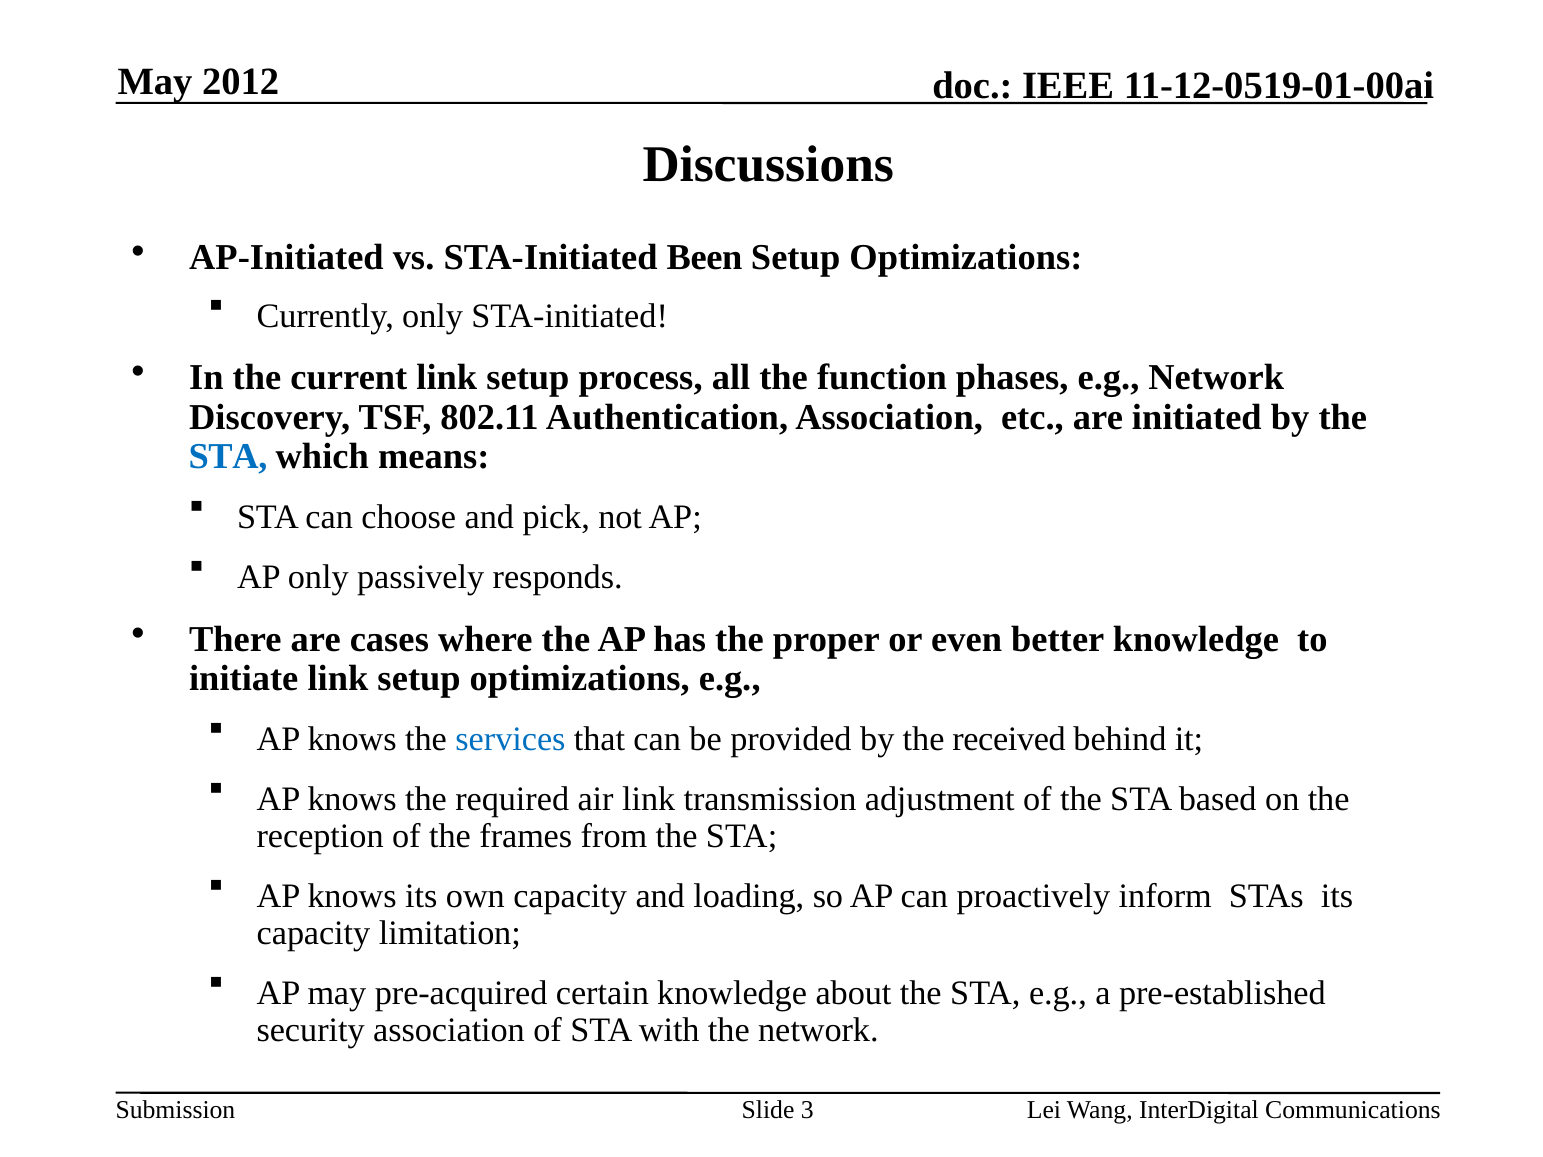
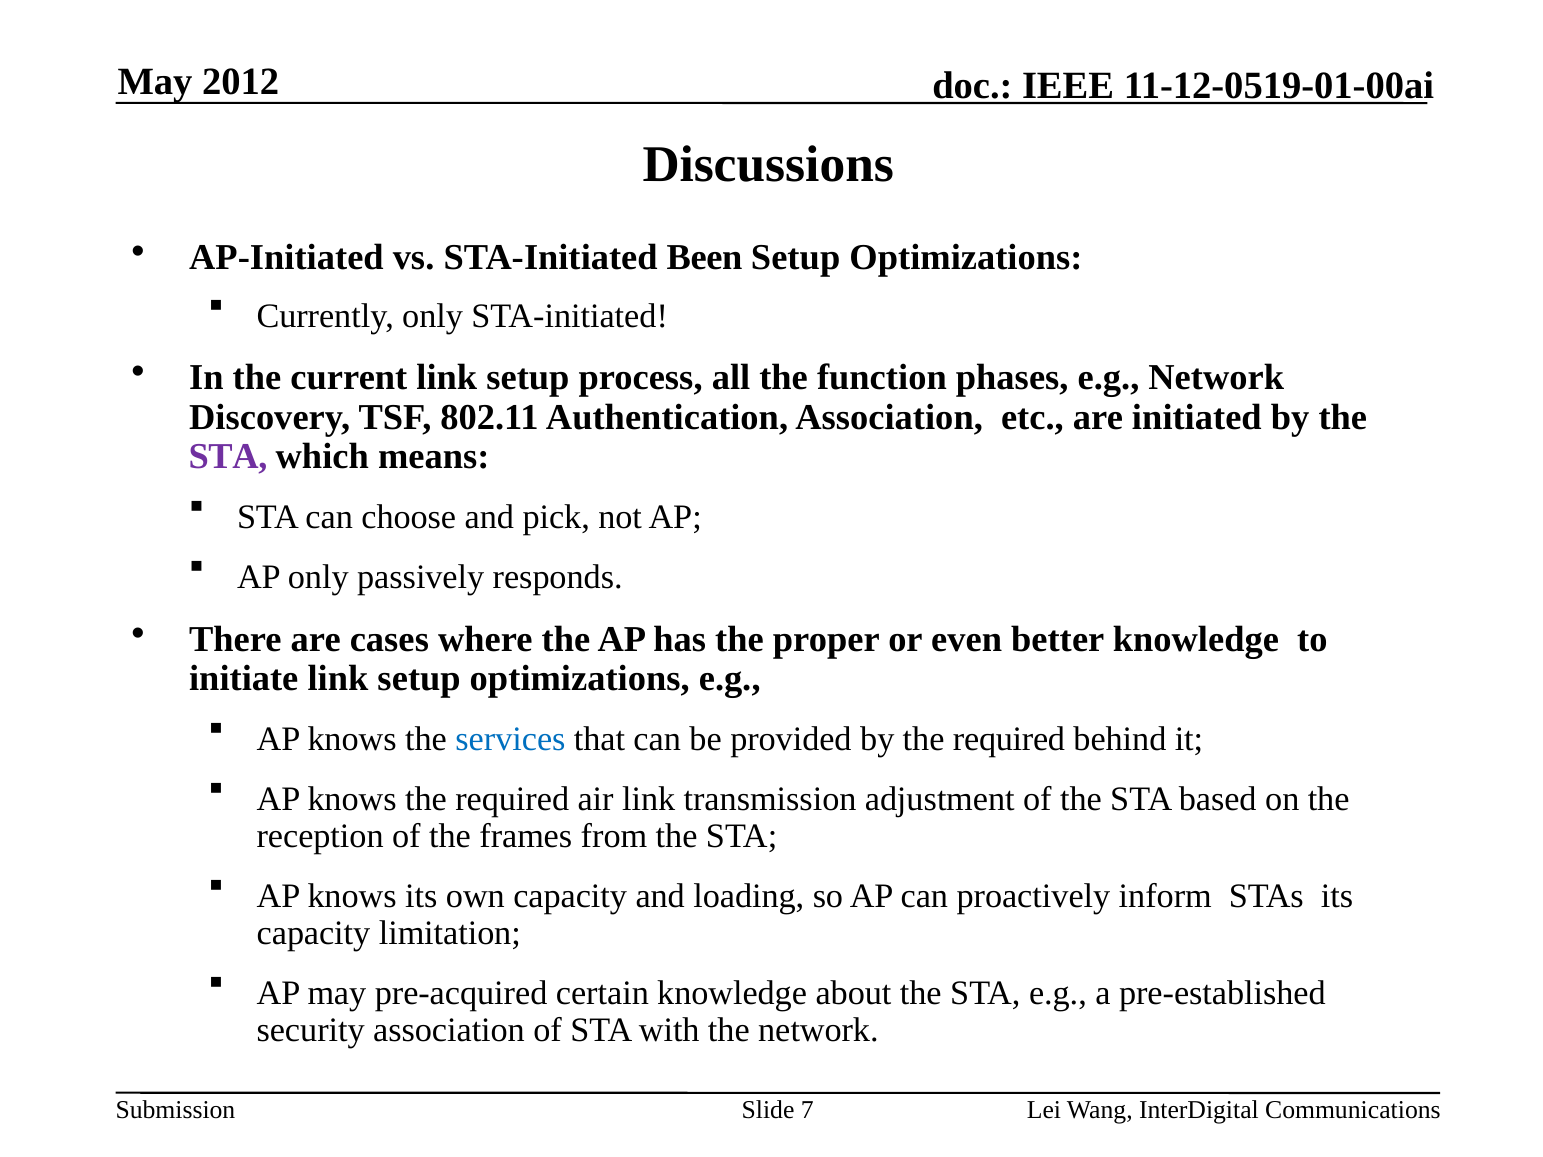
STA colour: blue -> purple (228, 457)
by the received: received -> required (1009, 739)
3: 3 -> 7 (807, 1110)
